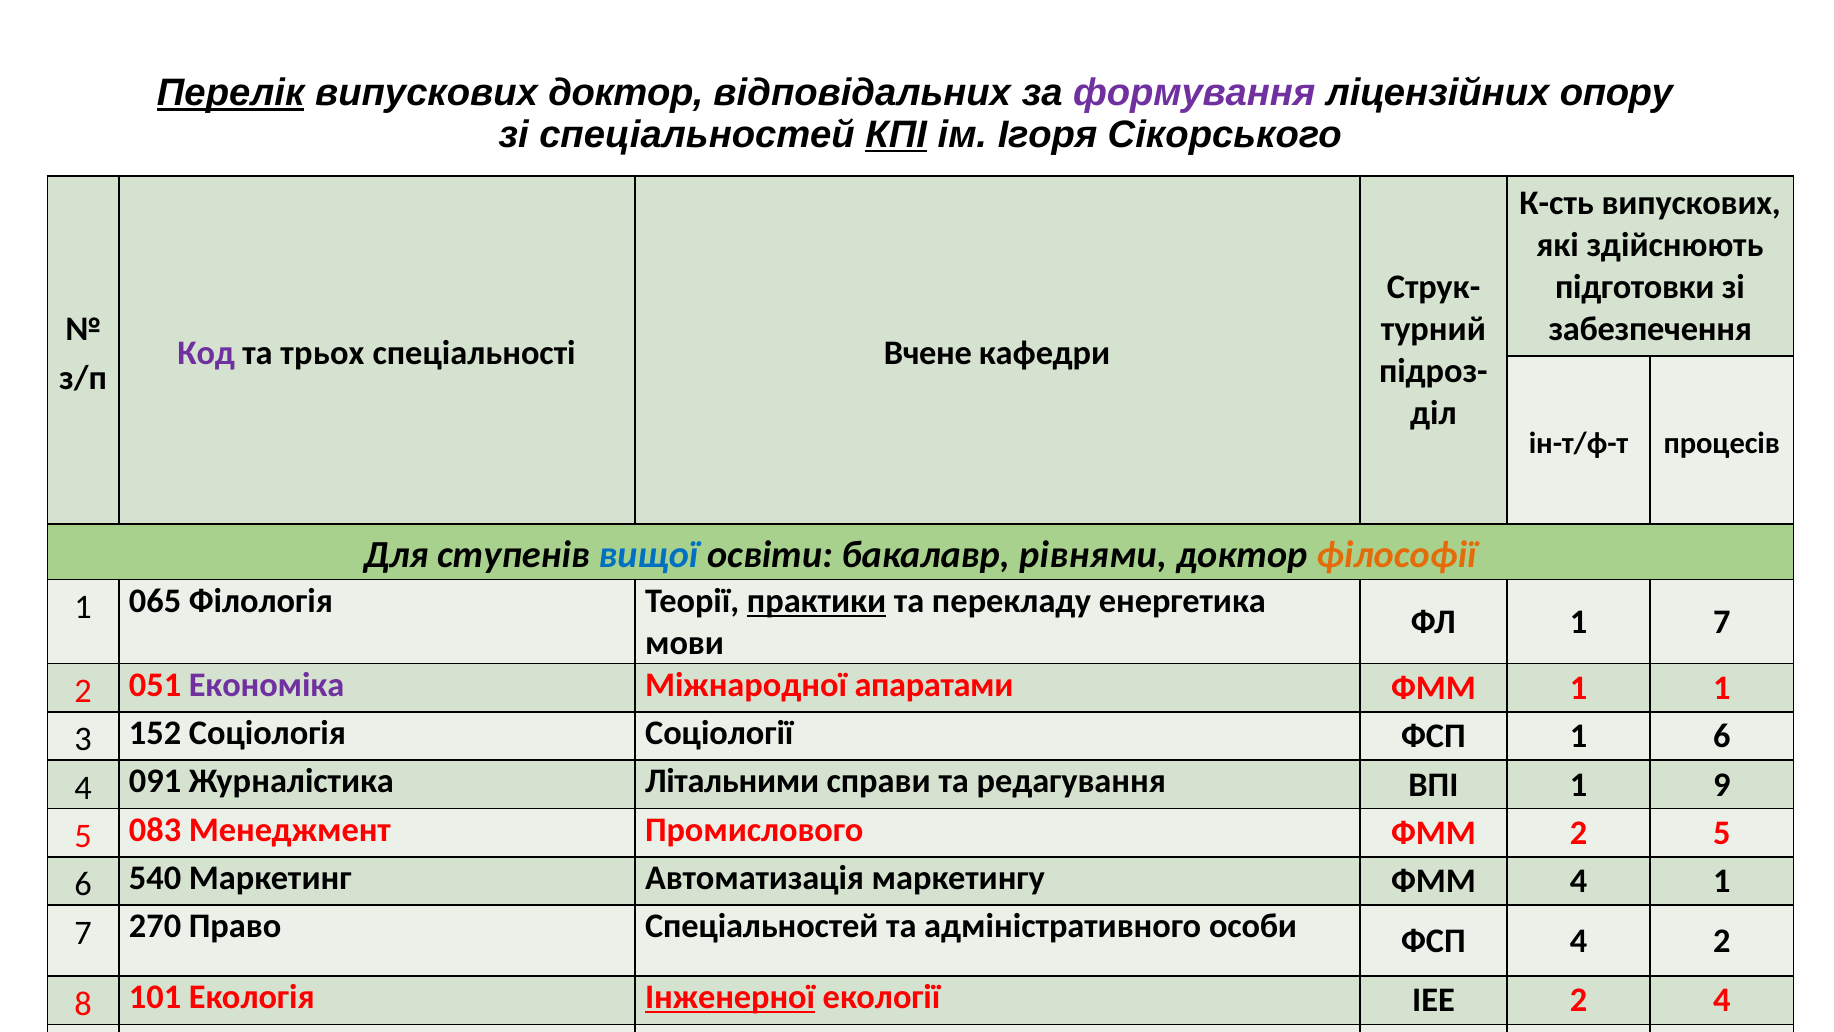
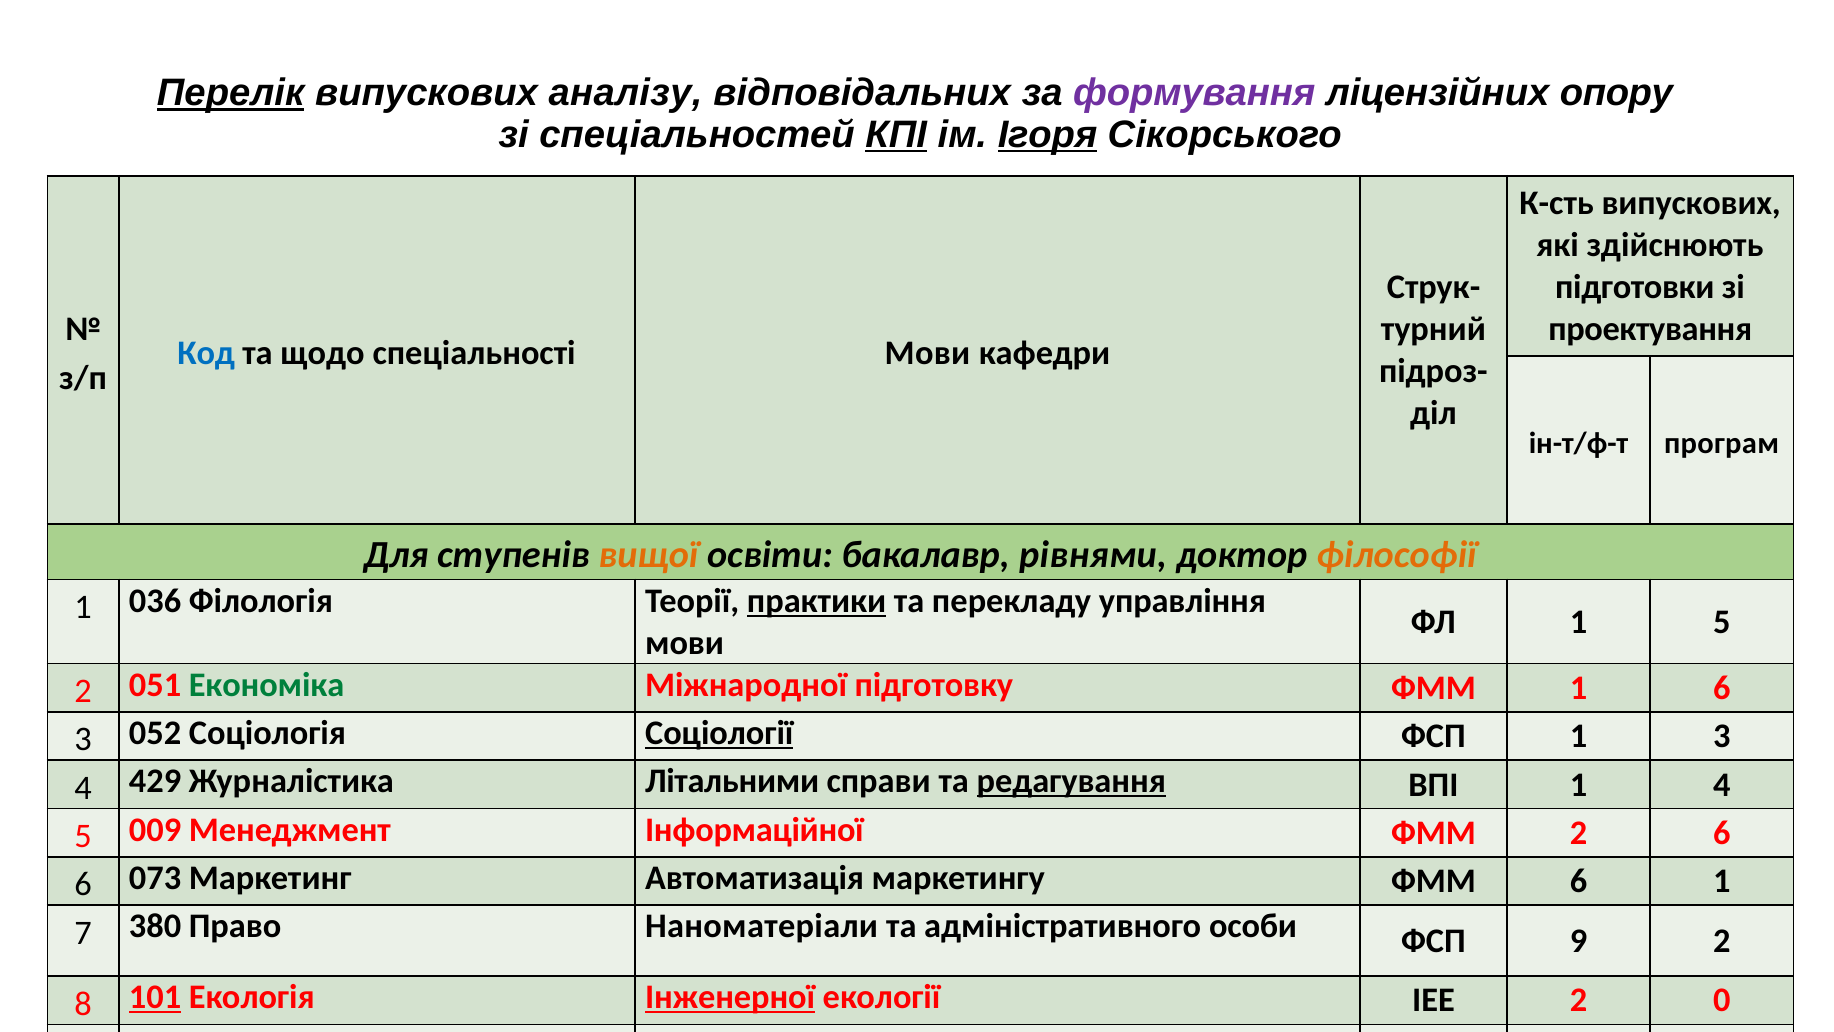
випускових доктор: доктор -> аналізу (626, 93)
Ігоря underline: none -> present (1048, 134)
забезпечення: забезпечення -> проектування (1650, 329)
Код colour: purple -> blue (206, 353)
трьох: трьох -> щодо (323, 353)
спеціальності Вчене: Вчене -> Мови (928, 353)
процесів: процесів -> програм (1722, 443)
вищої colour: blue -> orange (648, 555)
065: 065 -> 036 (155, 601)
енергетика: енергетика -> управління (1182, 601)
ФЛ 1 7: 7 -> 5 (1722, 622)
Економіка colour: purple -> green (267, 685)
апаратами: апаратами -> підготовку (934, 685)
1 1: 1 -> 6 (1722, 688)
152: 152 -> 052 (155, 733)
Соціології underline: none -> present (719, 733)
ФСП 1 6: 6 -> 3 (1722, 736)
091: 091 -> 429 (155, 781)
редагування underline: none -> present (1071, 781)
1 9: 9 -> 4 (1722, 784)
083: 083 -> 009 (155, 830)
Промислового: Промислового -> Інформаційної (754, 830)
2 5: 5 -> 6 (1722, 833)
540: 540 -> 073 (155, 878)
ФММ 4: 4 -> 6 (1579, 881)
270: 270 -> 380 (155, 926)
Право Спеціальностей: Спеціальностей -> Наноматеріали (762, 926)
ФСП 4: 4 -> 9 (1579, 941)
101 underline: none -> present (155, 997)
2 4: 4 -> 0 (1722, 1000)
